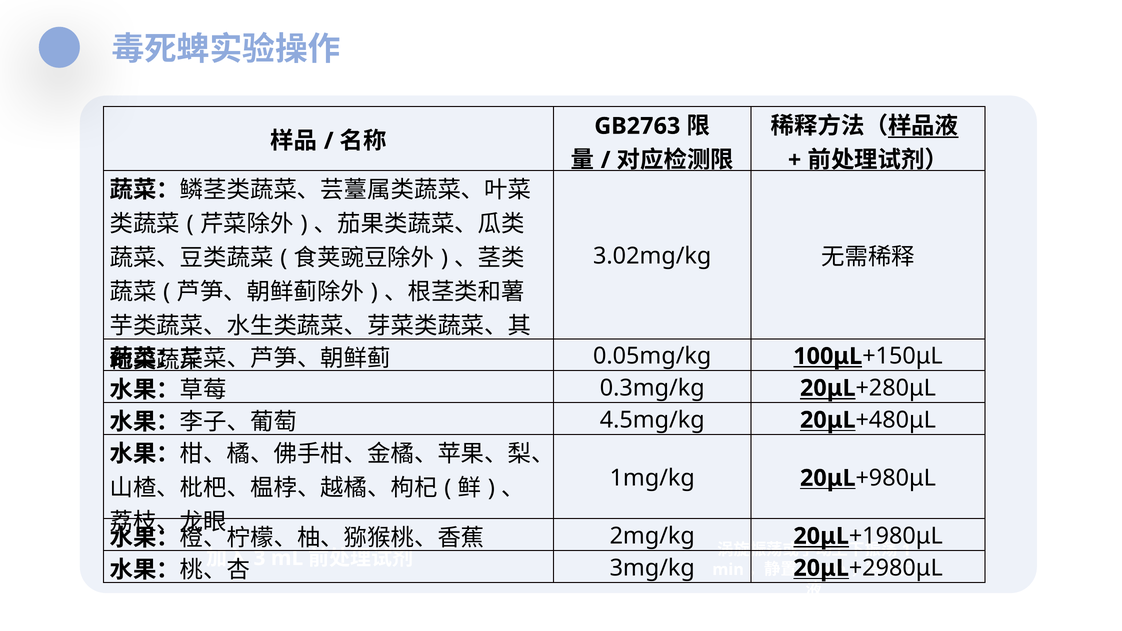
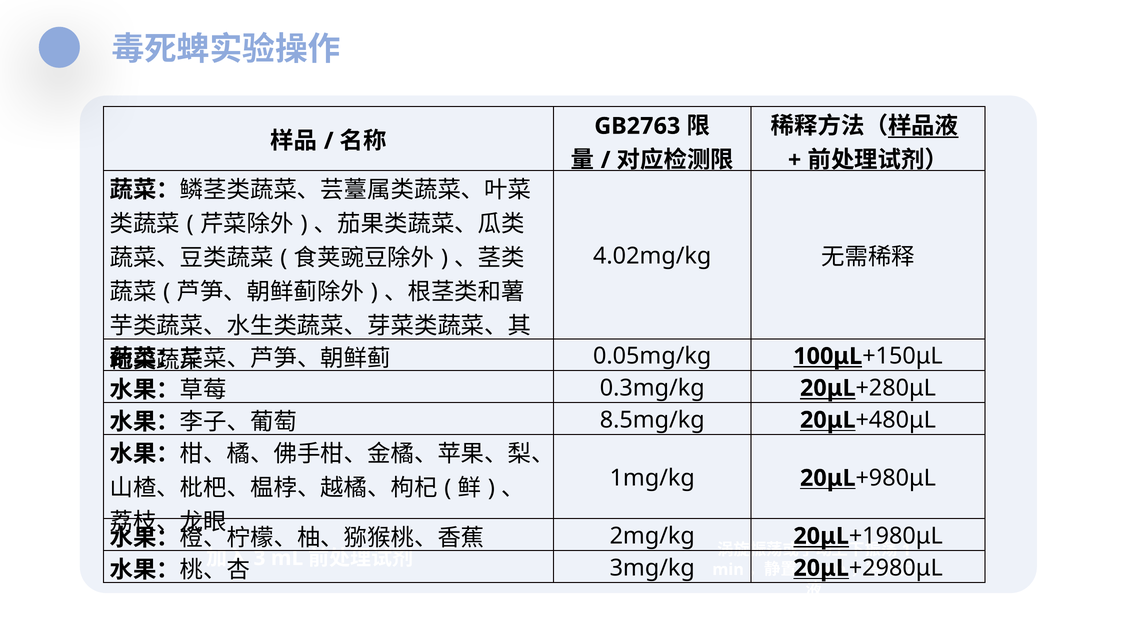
3.02mg/kg: 3.02mg/kg -> 4.02mg/kg (652, 256)
4.5mg/kg: 4.5mg/kg -> 8.5mg/kg (652, 420)
